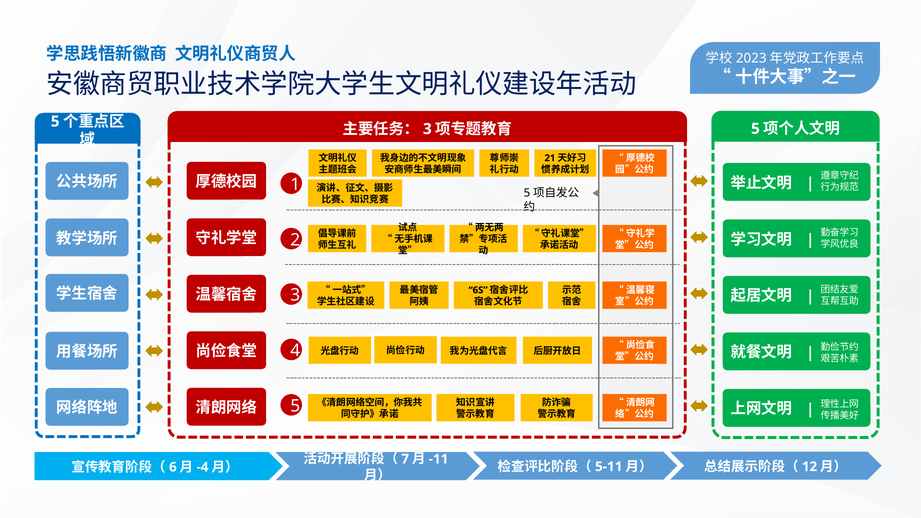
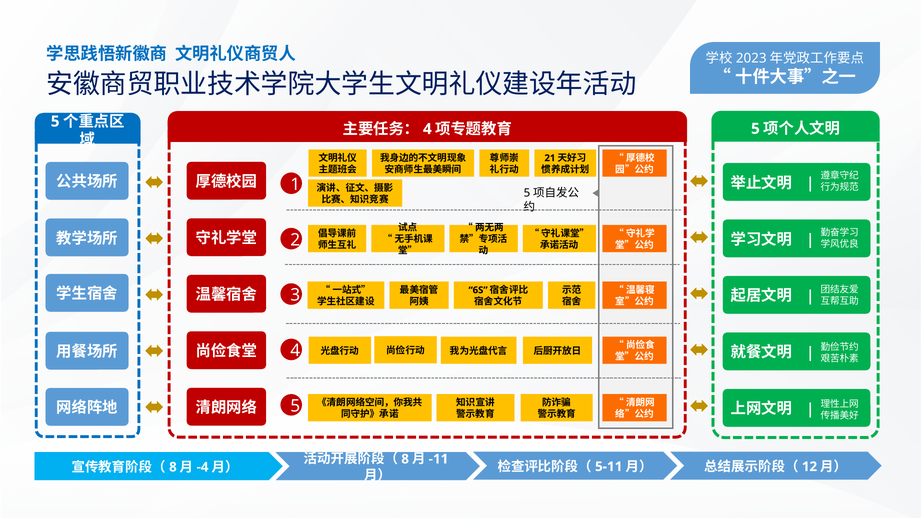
3: 3 -> 4 (427, 129)
7: 7 -> 8 (405, 459)
6: 6 -> 8 (173, 467)
